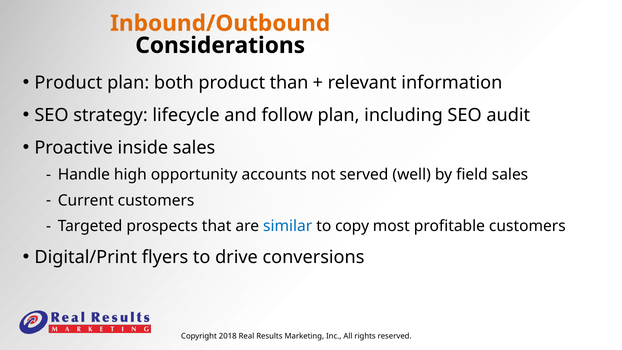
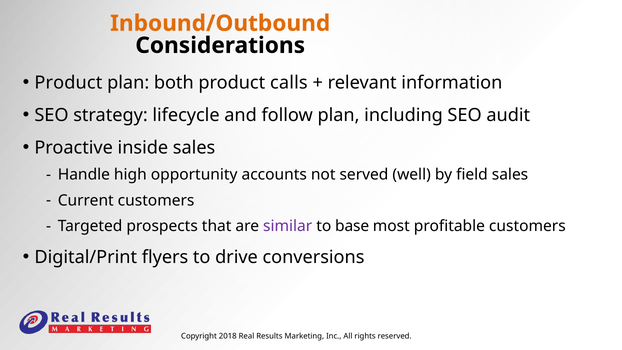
than: than -> calls (289, 83)
similar colour: blue -> purple (288, 226)
copy: copy -> base (352, 226)
